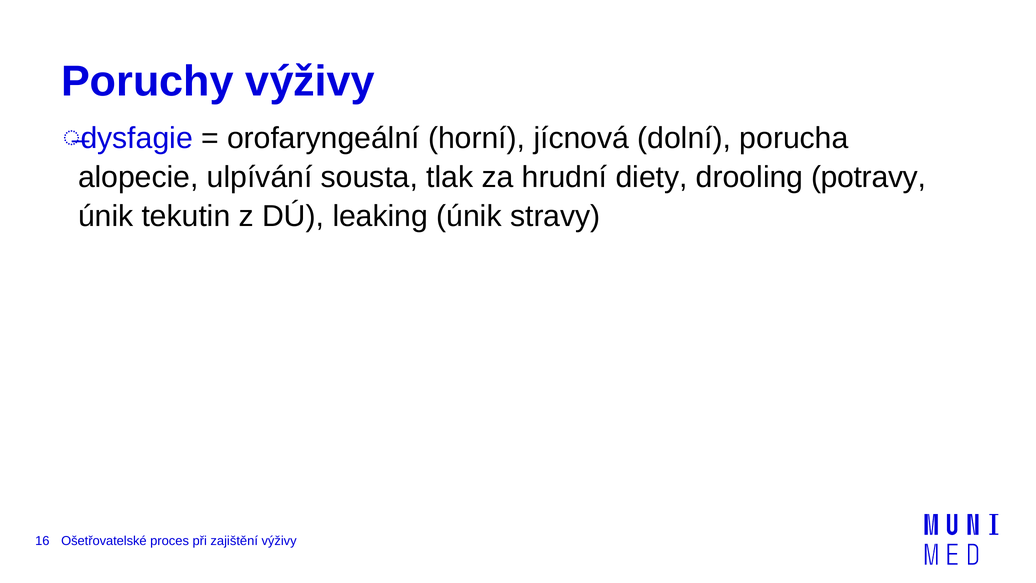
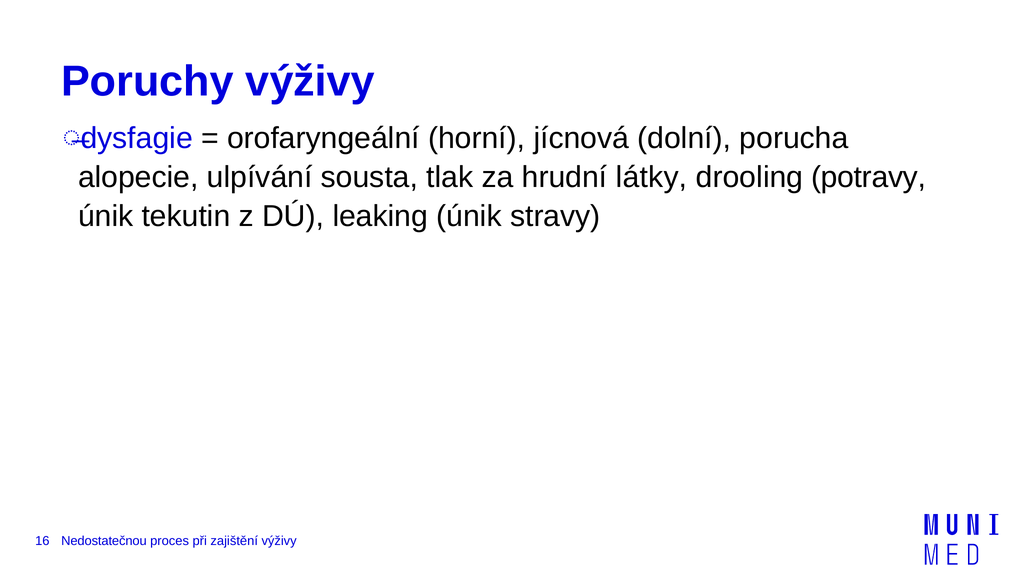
diety: diety -> látky (651, 177)
Ošetřovatelské: Ošetřovatelské -> Nedostatečnou (104, 541)
